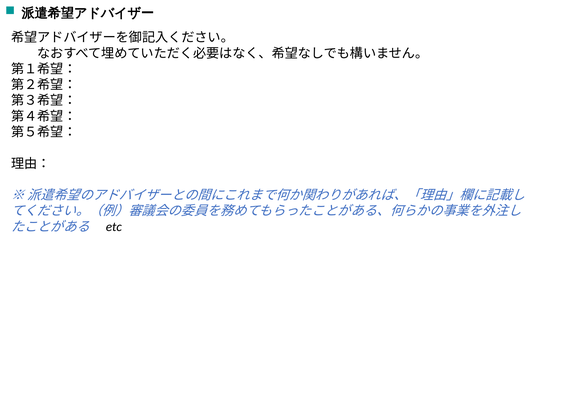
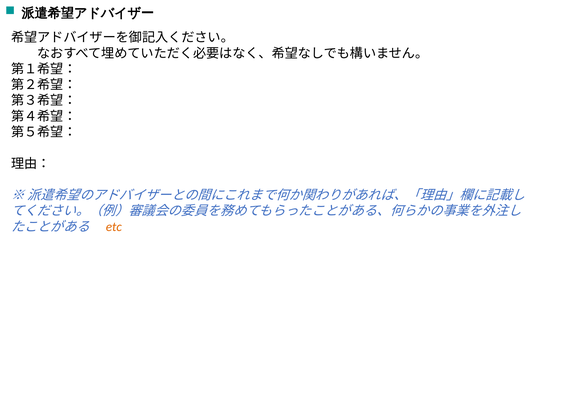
etc colour: black -> orange (114, 226)
